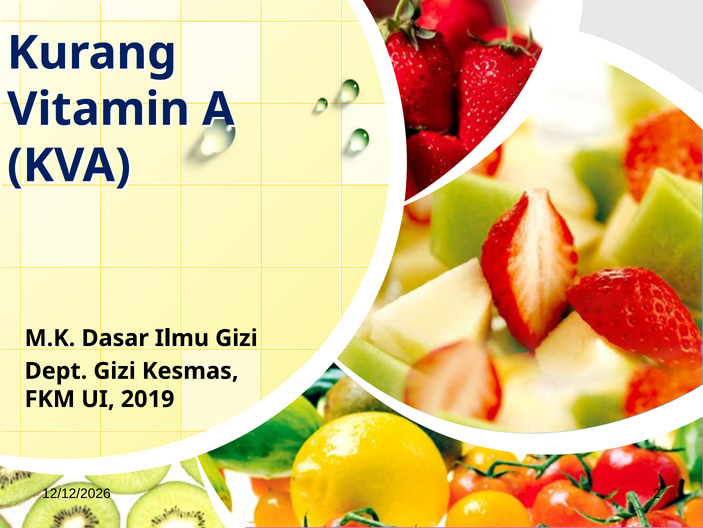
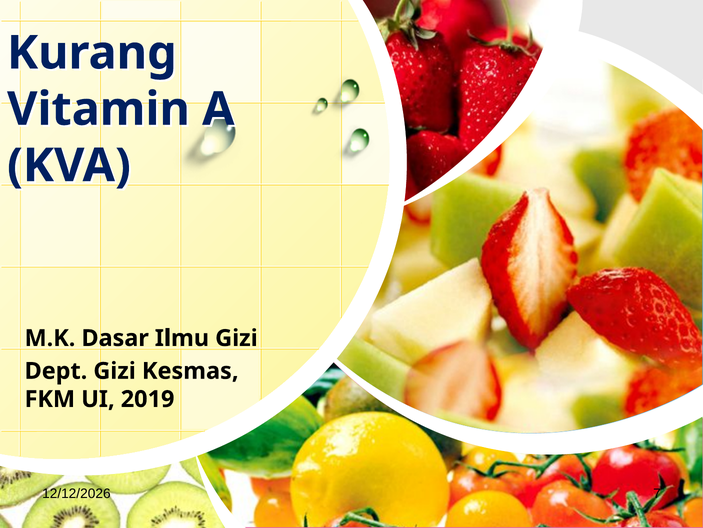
2: 2 -> 7 (657, 493)
